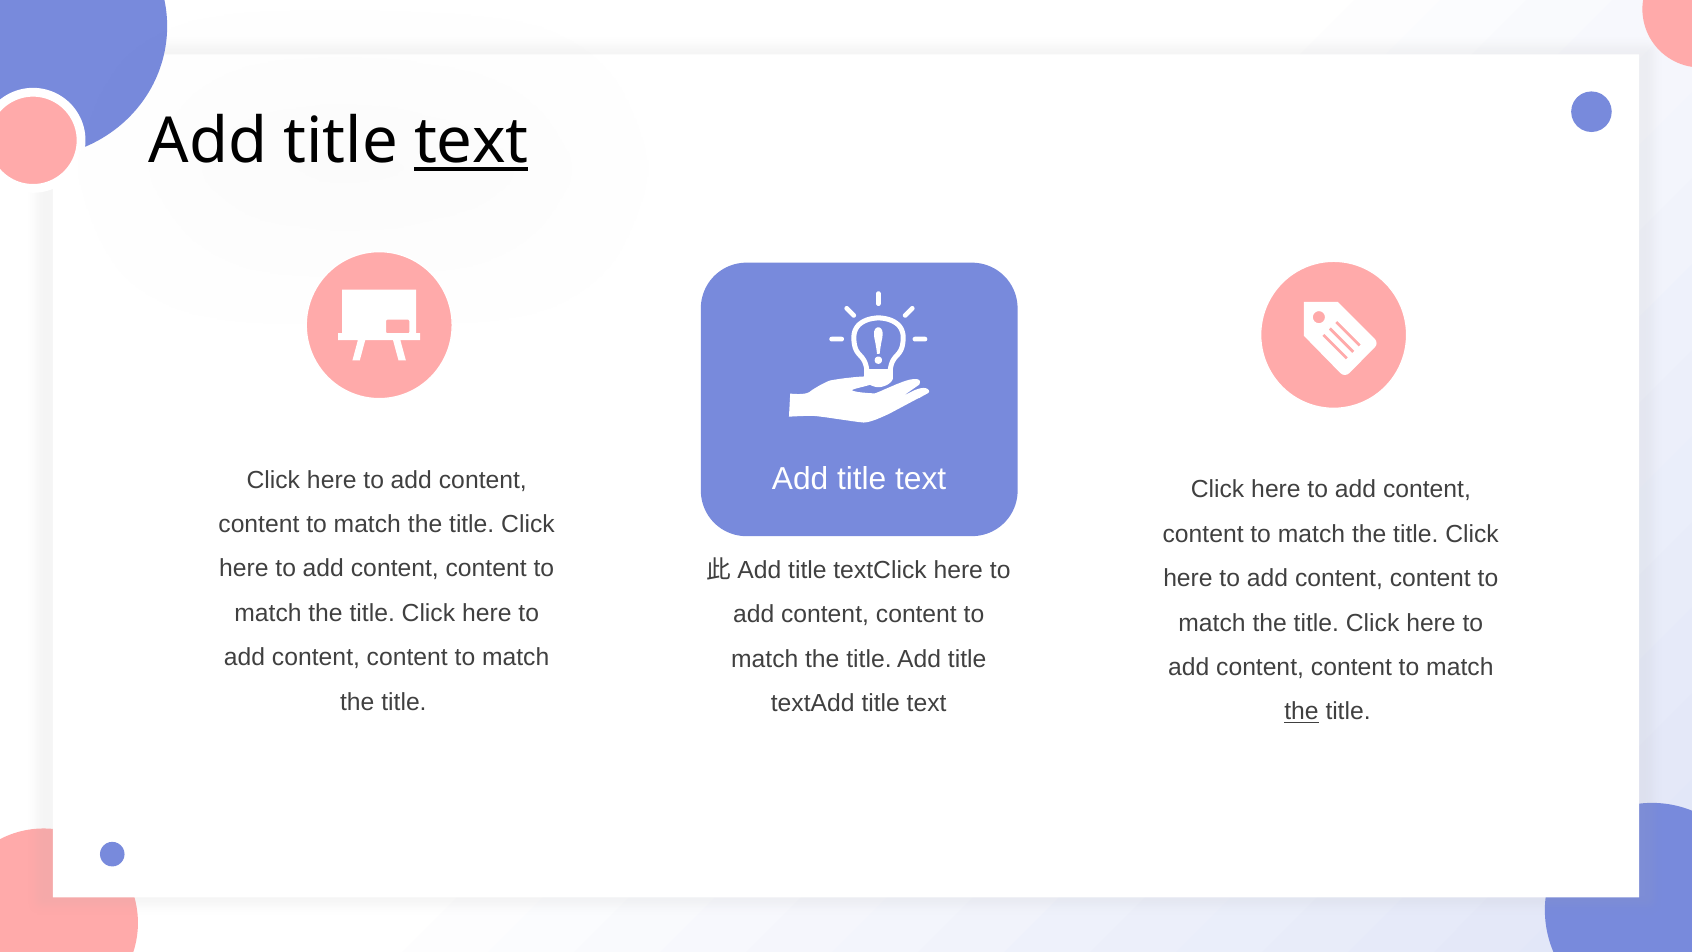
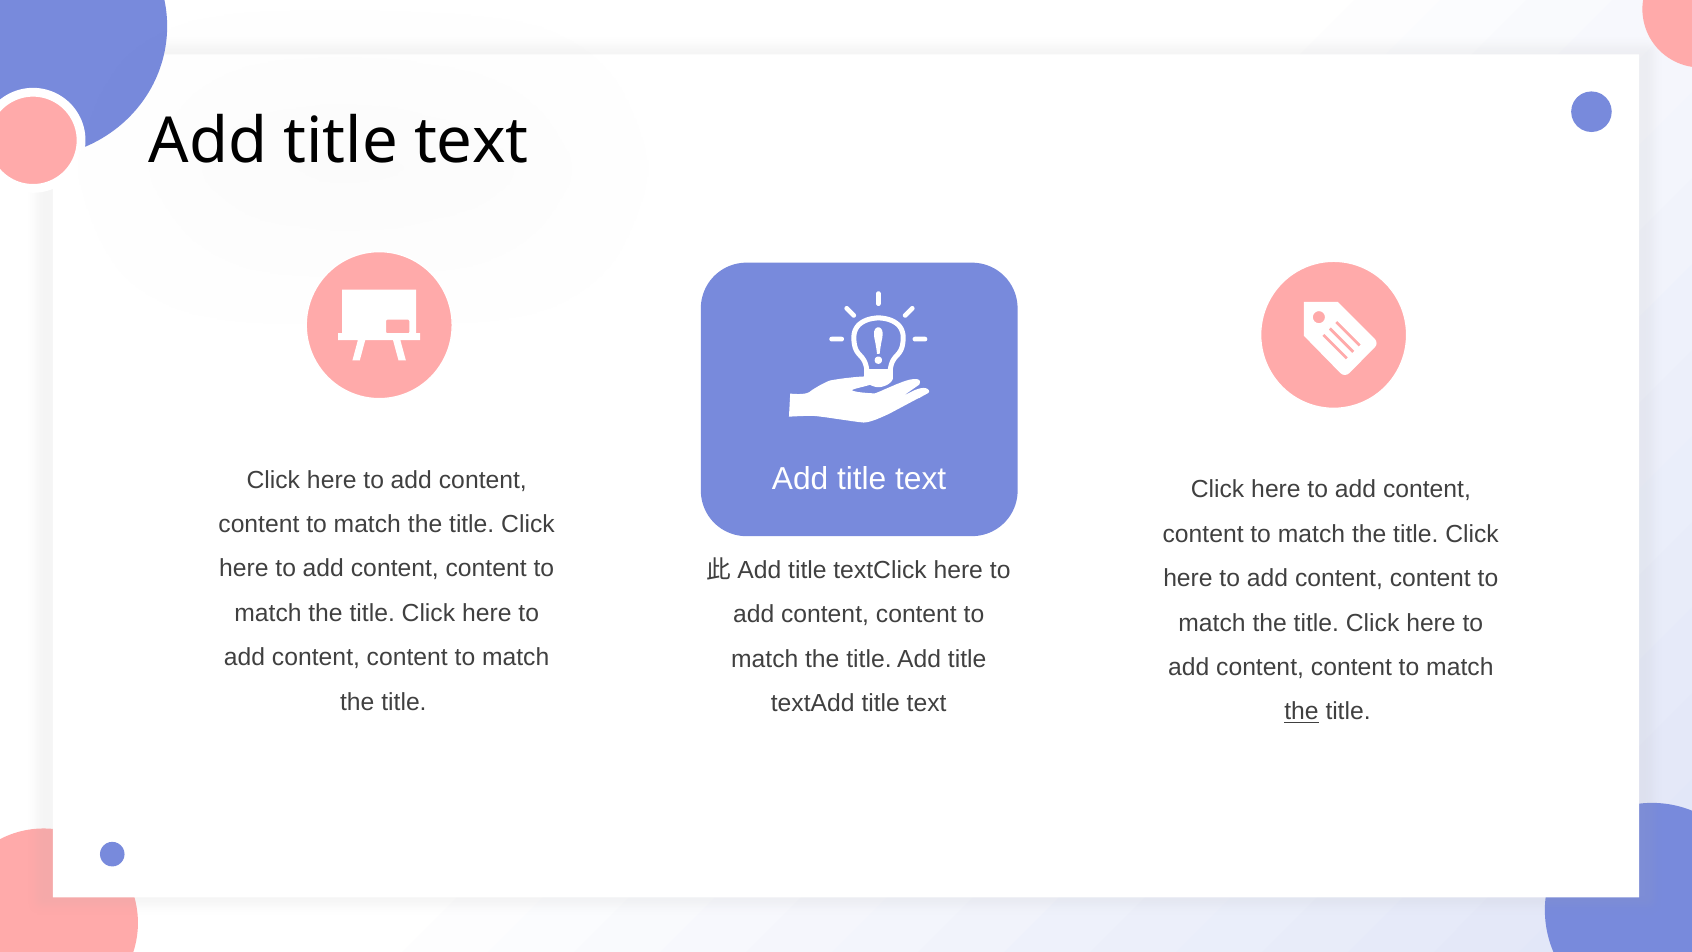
text underline: present -> none (471, 142)
